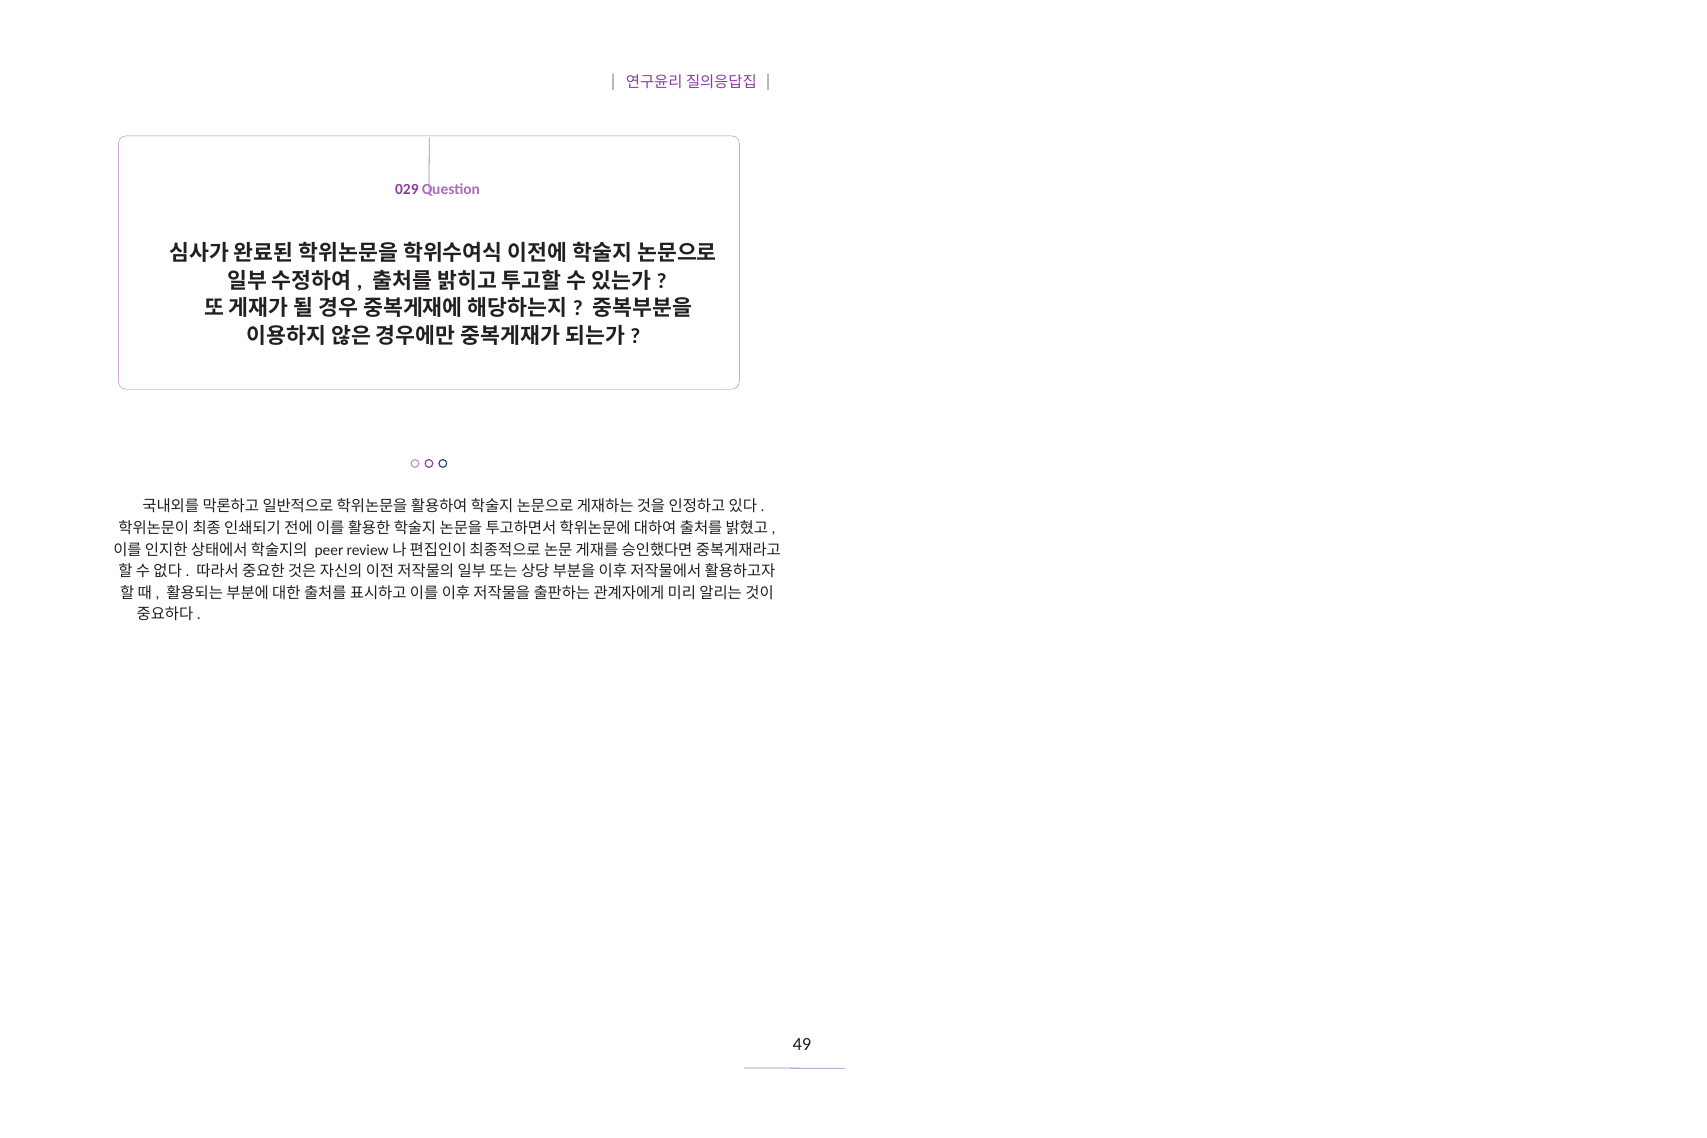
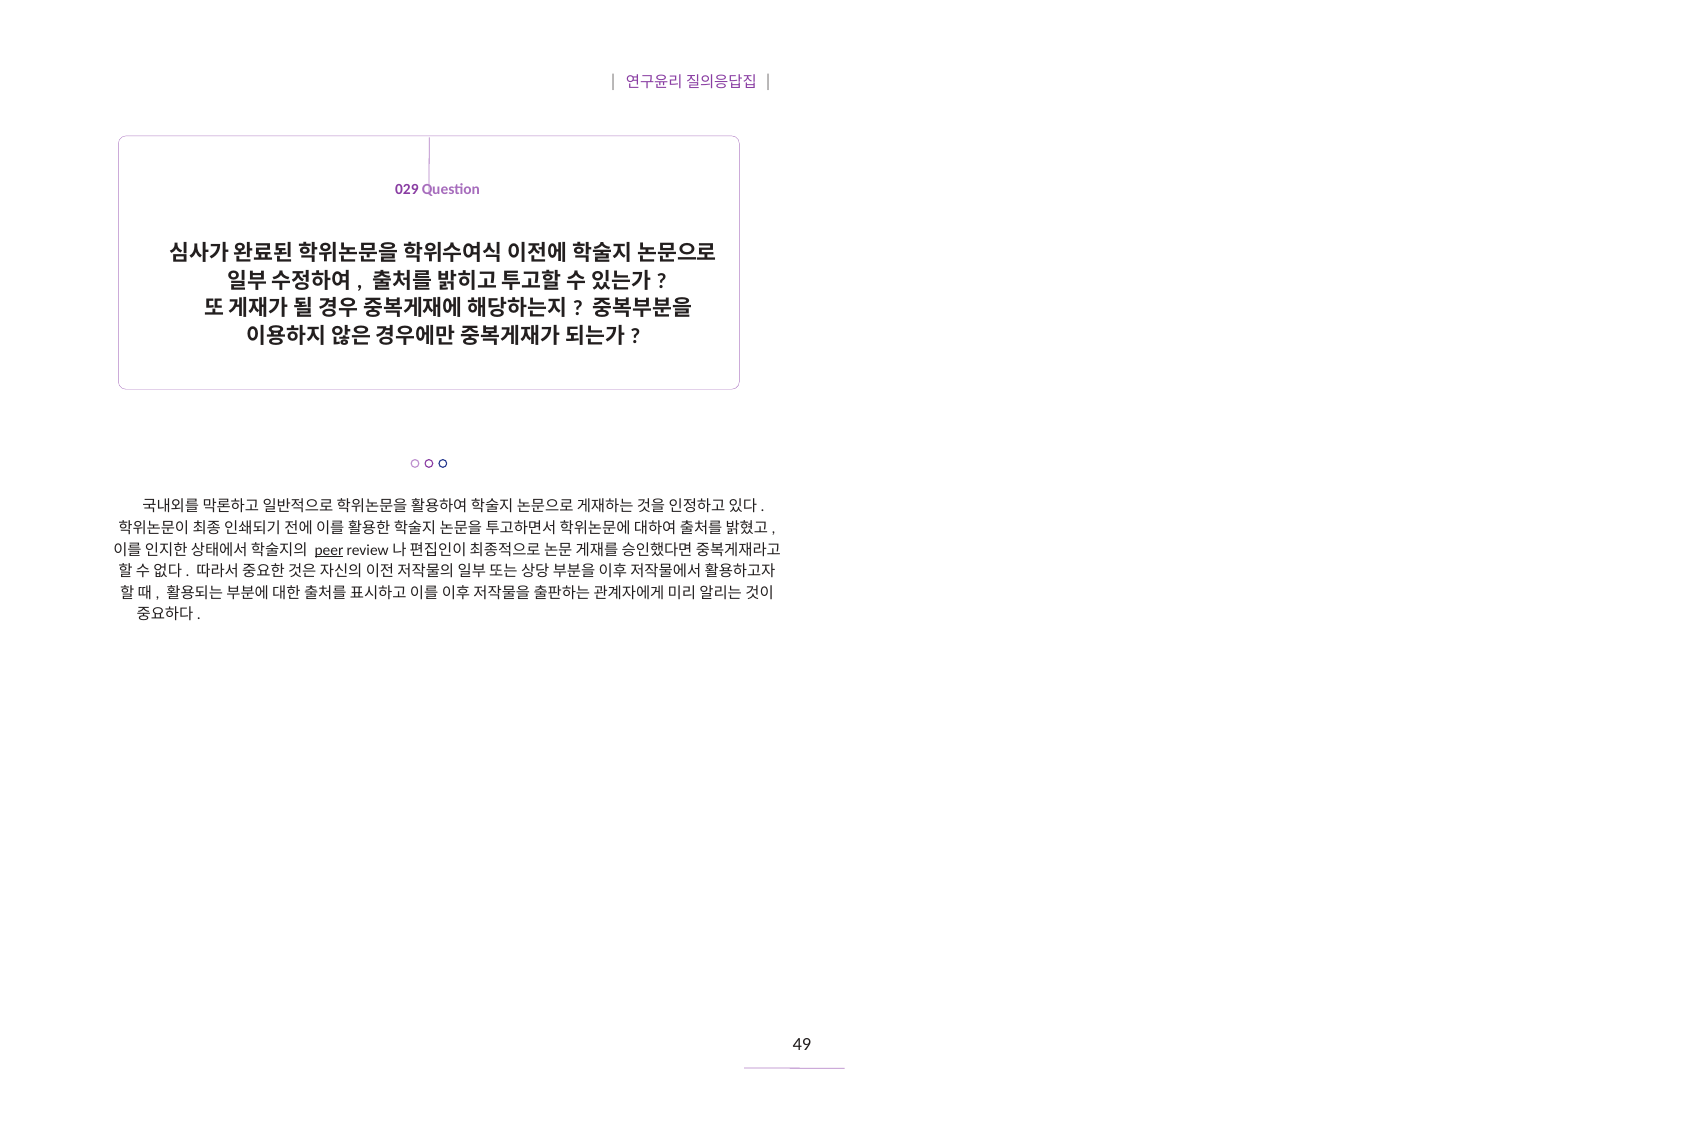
peer underline: none -> present (329, 550)
